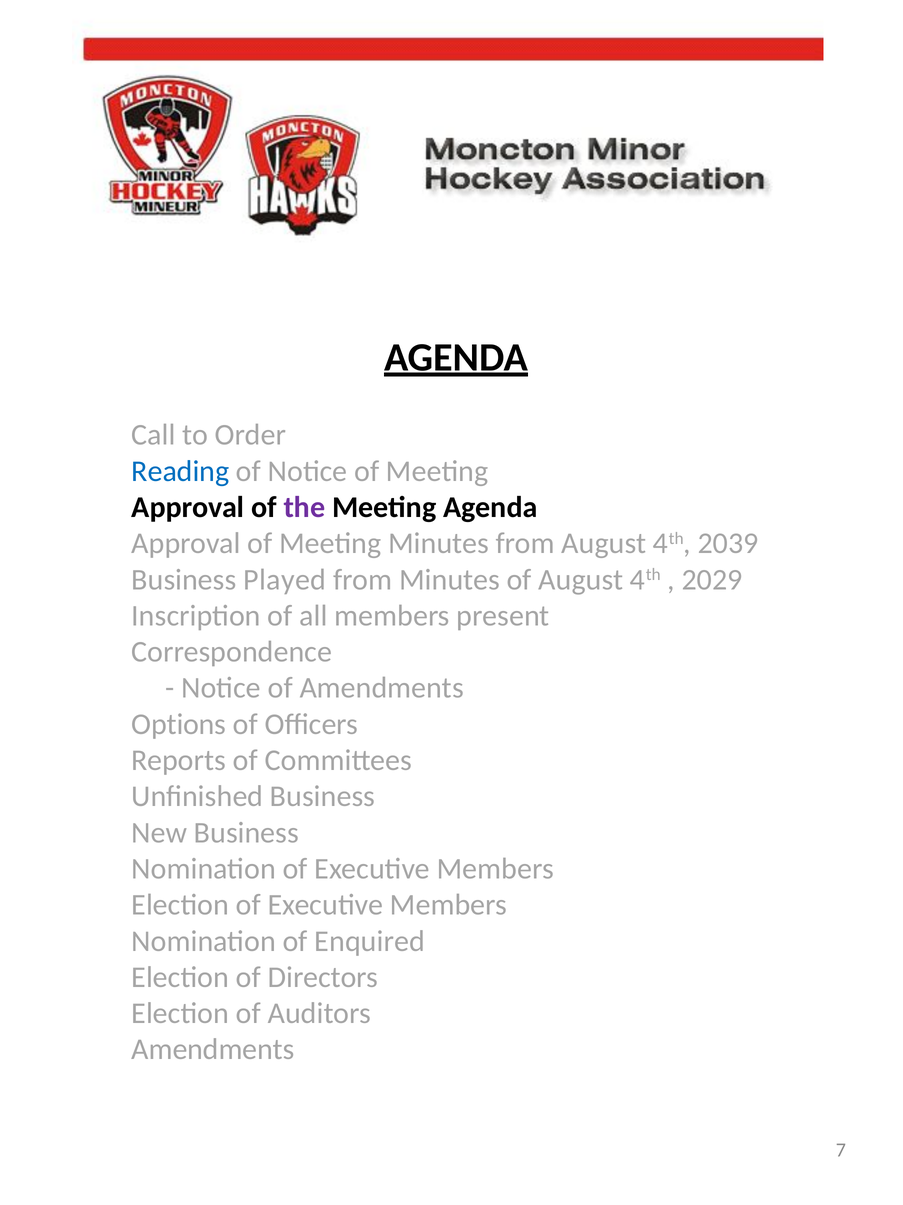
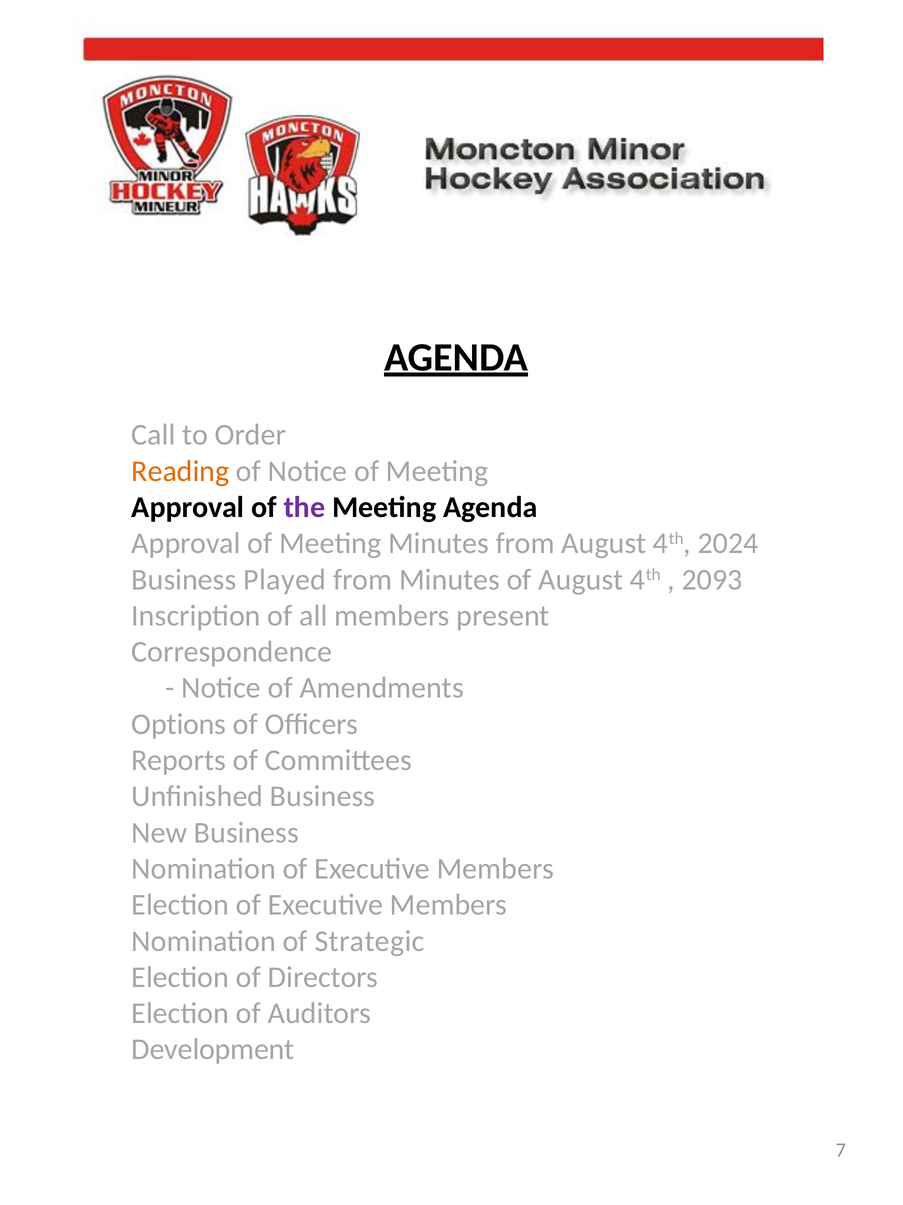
Reading colour: blue -> orange (180, 471)
2039: 2039 -> 2024 (728, 543)
2029: 2029 -> 2093 (712, 579)
Enquired: Enquired -> Strategic (370, 940)
Amendments: Amendments -> Development (213, 1049)
